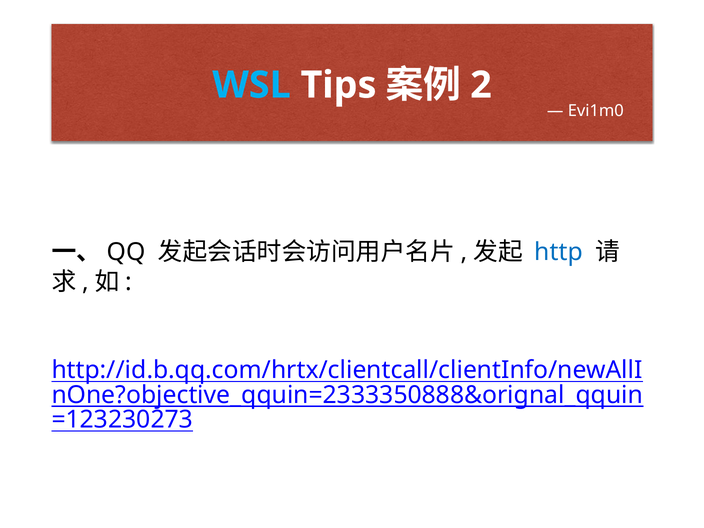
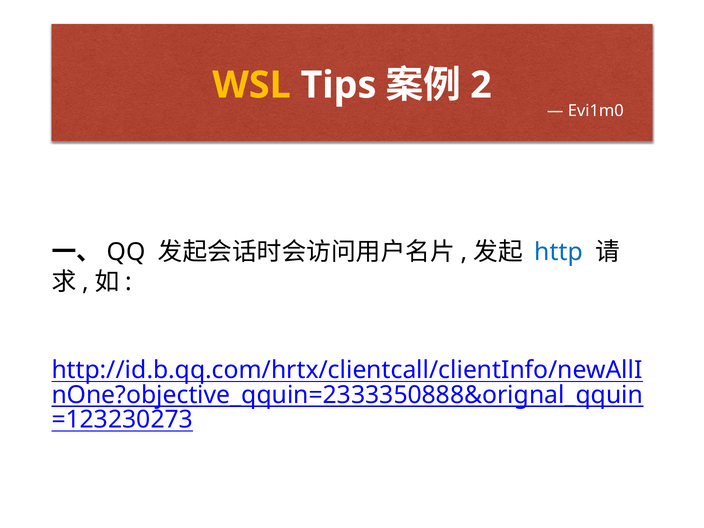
WSL colour: light blue -> yellow (252, 85)
